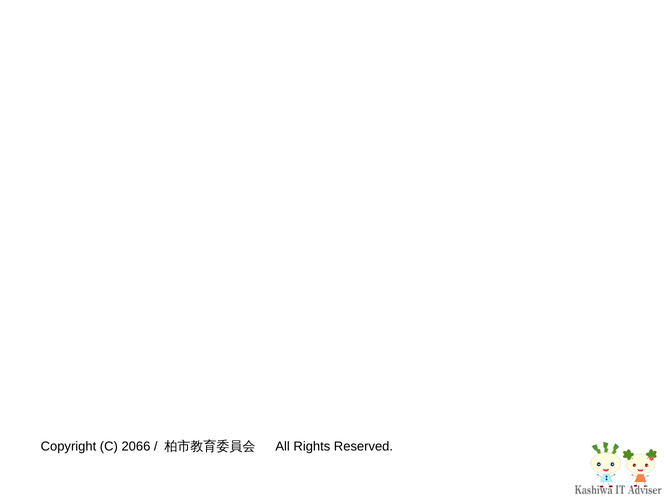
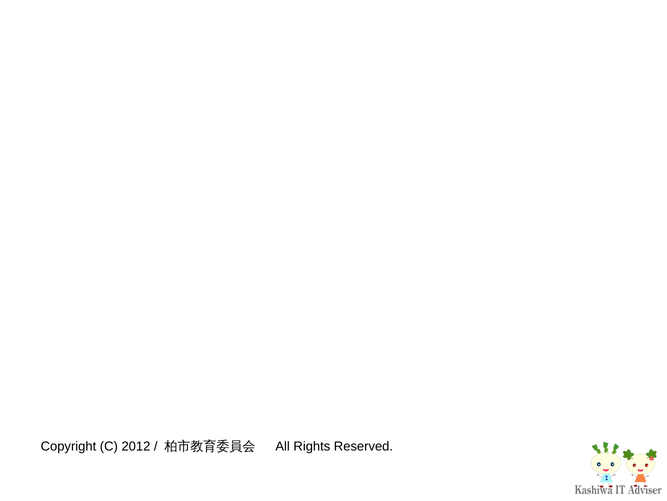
2066: 2066 -> 2012 (136, 446)
